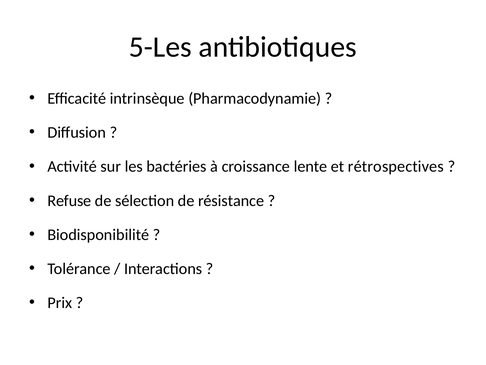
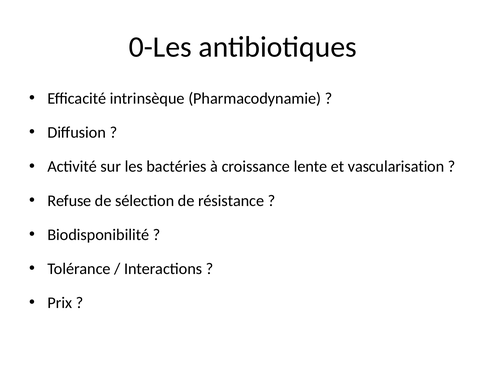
5-Les: 5-Les -> 0-Les (160, 47)
rétrospectives: rétrospectives -> vascularisation (396, 166)
